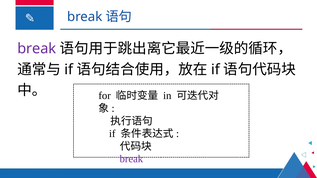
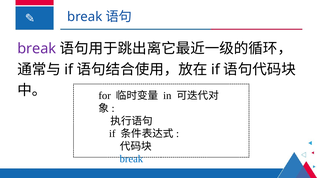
break colour: purple -> blue (131, 159)
